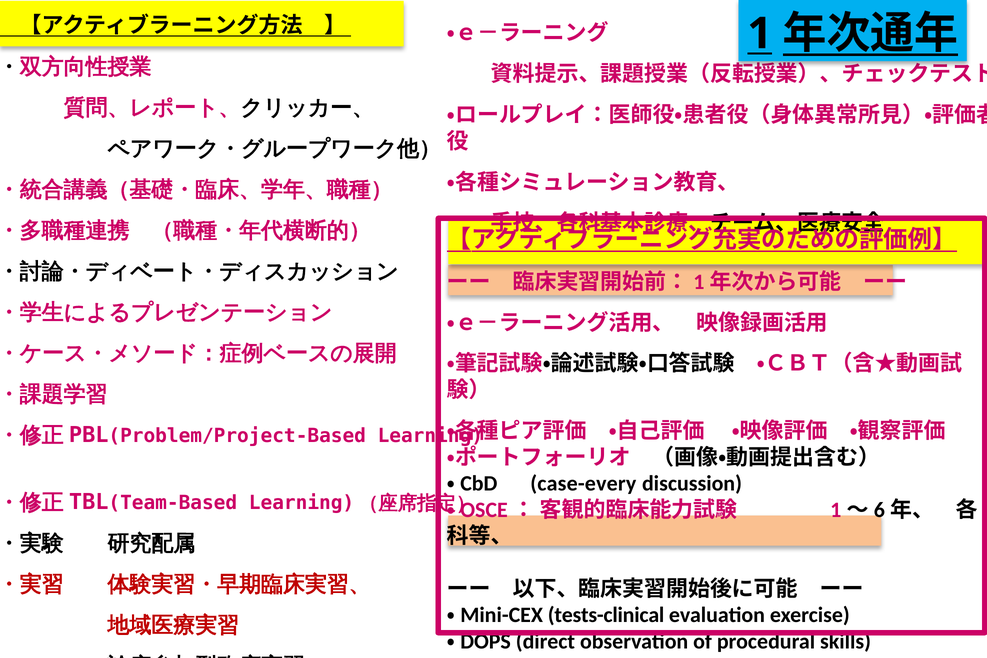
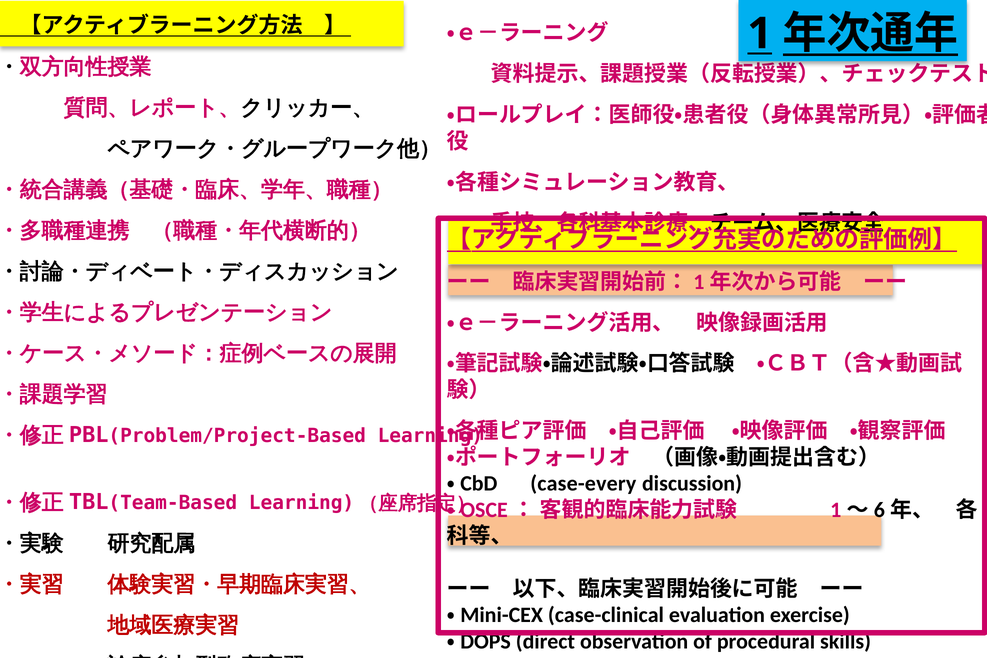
tests-clinical: tests-clinical -> case-clinical (606, 615)
